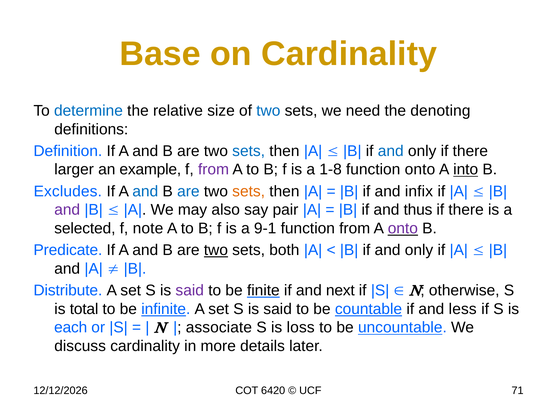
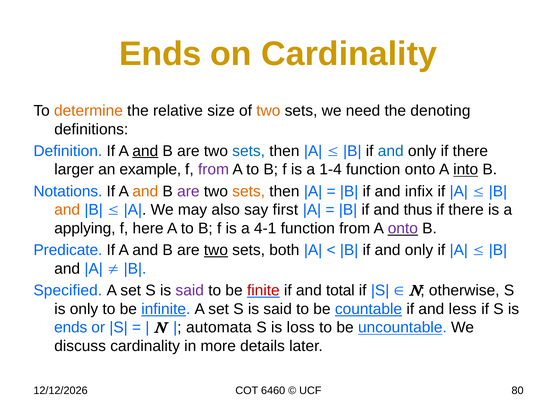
Base: Base -> Ends (160, 54)
determine colour: blue -> orange (88, 111)
two colour: blue -> orange (268, 111)
and underline: none -> present (145, 151)
1-8: 1-8 -> 1-4 (331, 169)
Excludes: Excludes -> Notations (68, 191)
and colour: blue -> orange (145, 191)
are colour: blue -> purple (188, 191)
and colour: purple -> orange (67, 210)
pair: pair -> first (285, 210)
selected: selected -> applying (85, 228)
note: note -> here (148, 228)
9-1: 9-1 -> 4-1 (265, 228)
Distribute: Distribute -> Specified (68, 290)
finite colour: black -> red (263, 290)
next: next -> total (340, 290)
is total: total -> only (84, 309)
each: each -> ends (71, 327)
associate: associate -> automata (219, 327)
6420: 6420 -> 6460 (273, 390)
71: 71 -> 80 (518, 390)
